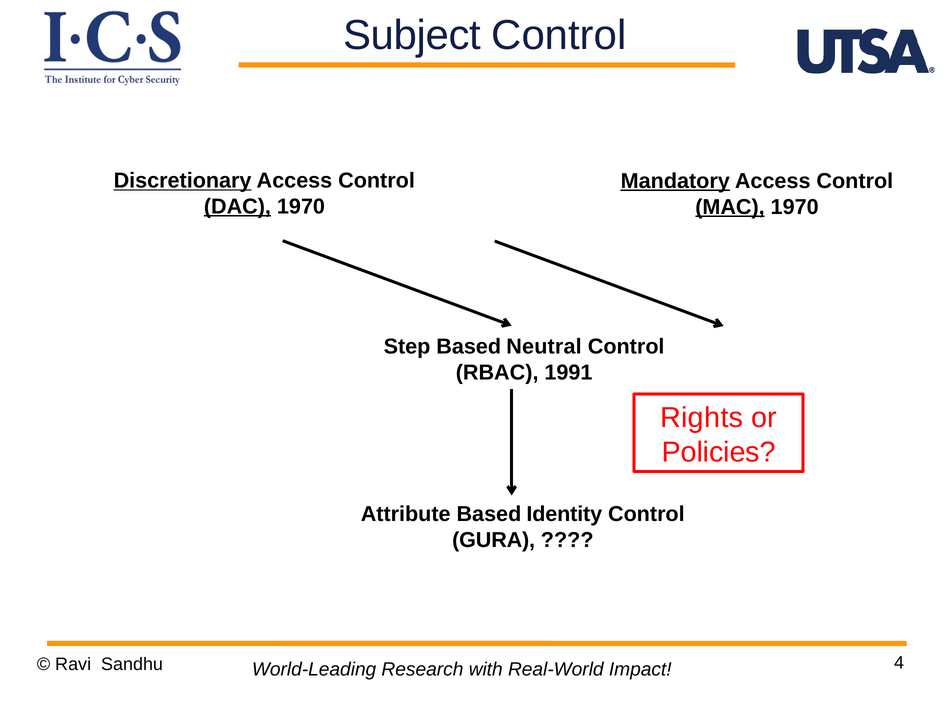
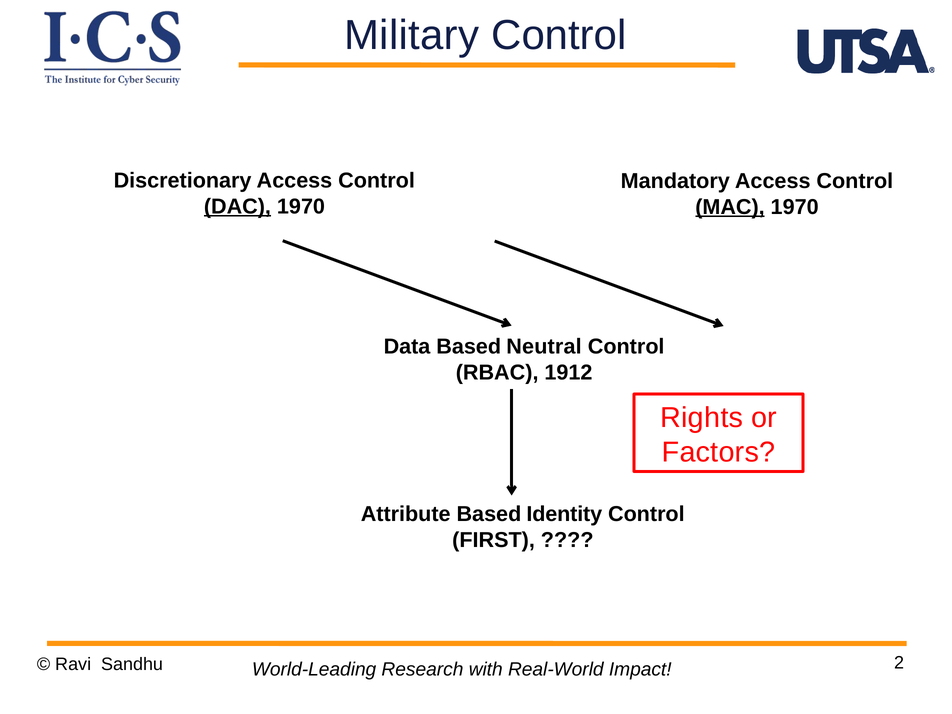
Subject: Subject -> Military (412, 35)
Discretionary underline: present -> none (183, 181)
Mandatory underline: present -> none (675, 181)
Step: Step -> Data (407, 347)
1991: 1991 -> 1912 (568, 372)
Policies: Policies -> Factors (719, 452)
GURA: GURA -> FIRST (494, 540)
4: 4 -> 2 (899, 663)
